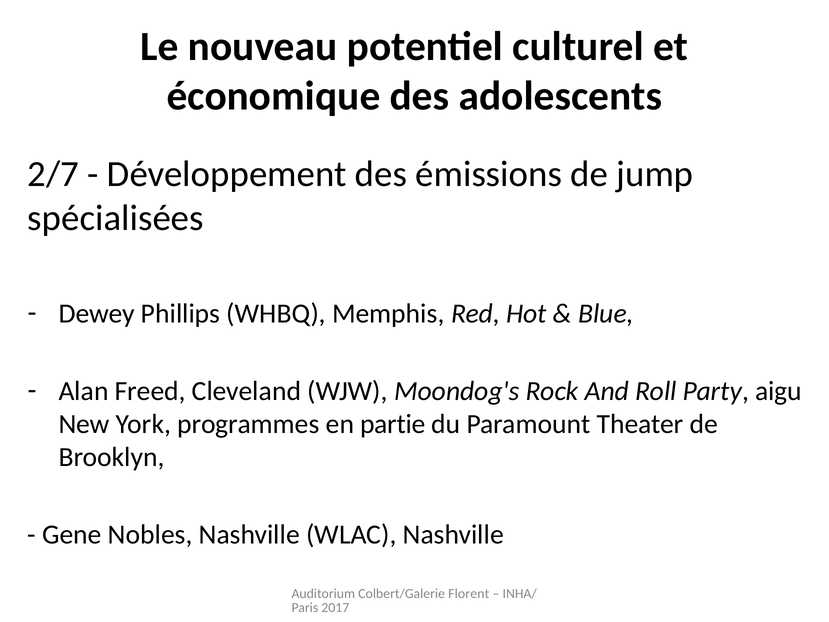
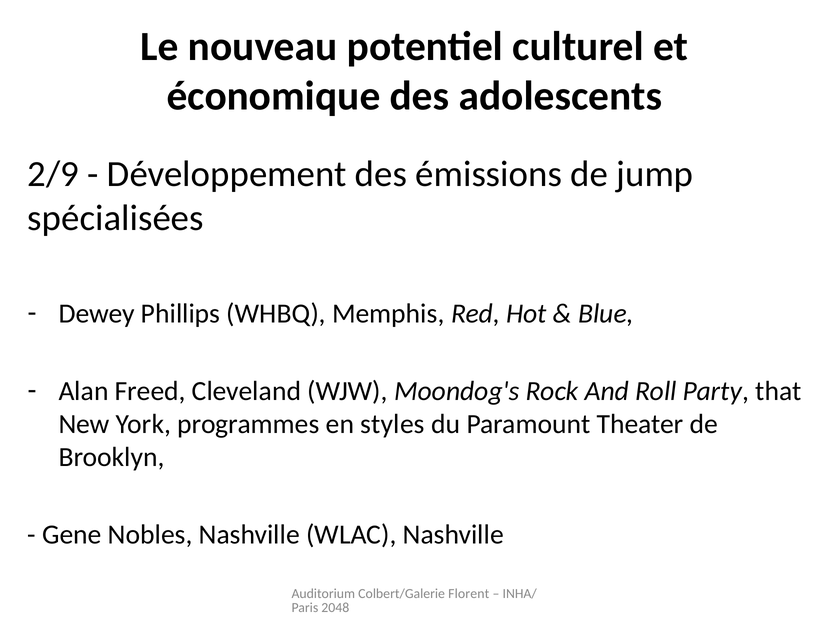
2/7: 2/7 -> 2/9 (53, 174)
aigu: aigu -> that (778, 391)
partie: partie -> styles (393, 424)
2017: 2017 -> 2048 (335, 607)
